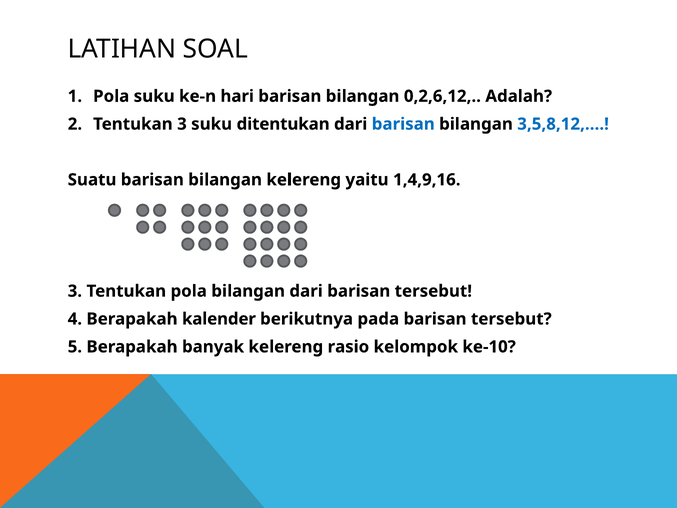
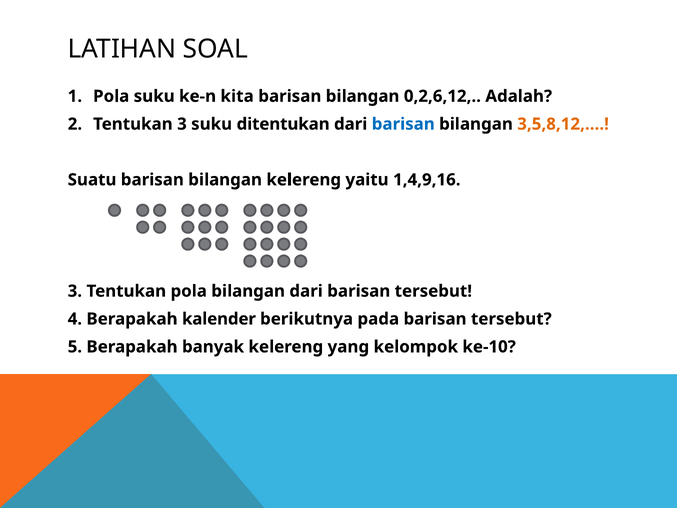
hari: hari -> kita (237, 96)
3,5,8,12,… colour: blue -> orange (563, 124)
rasio: rasio -> yang (348, 347)
